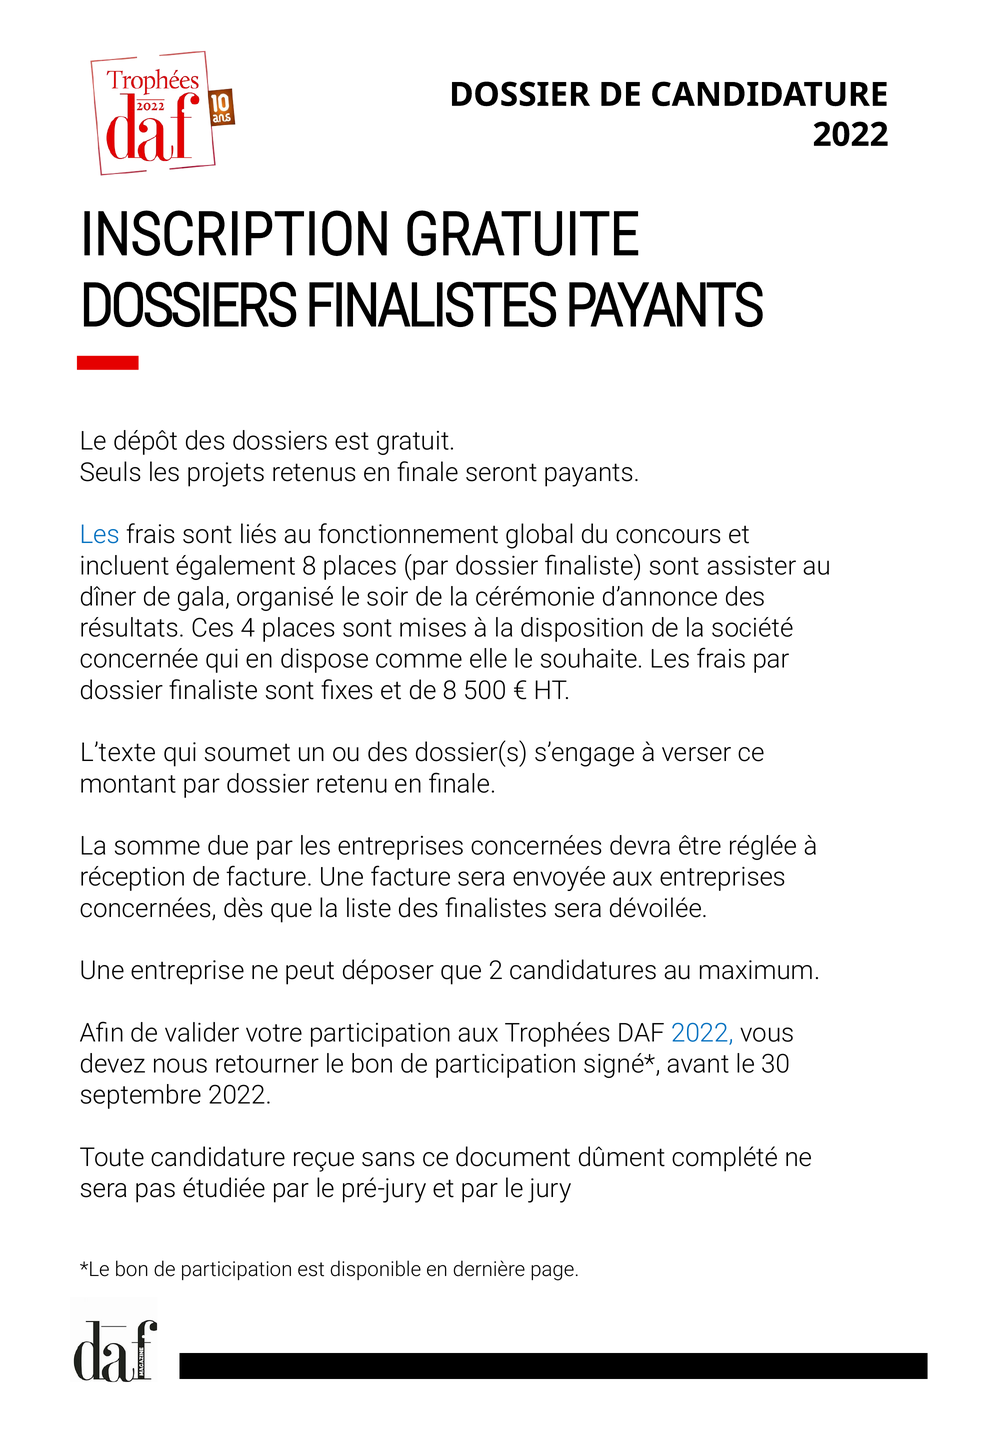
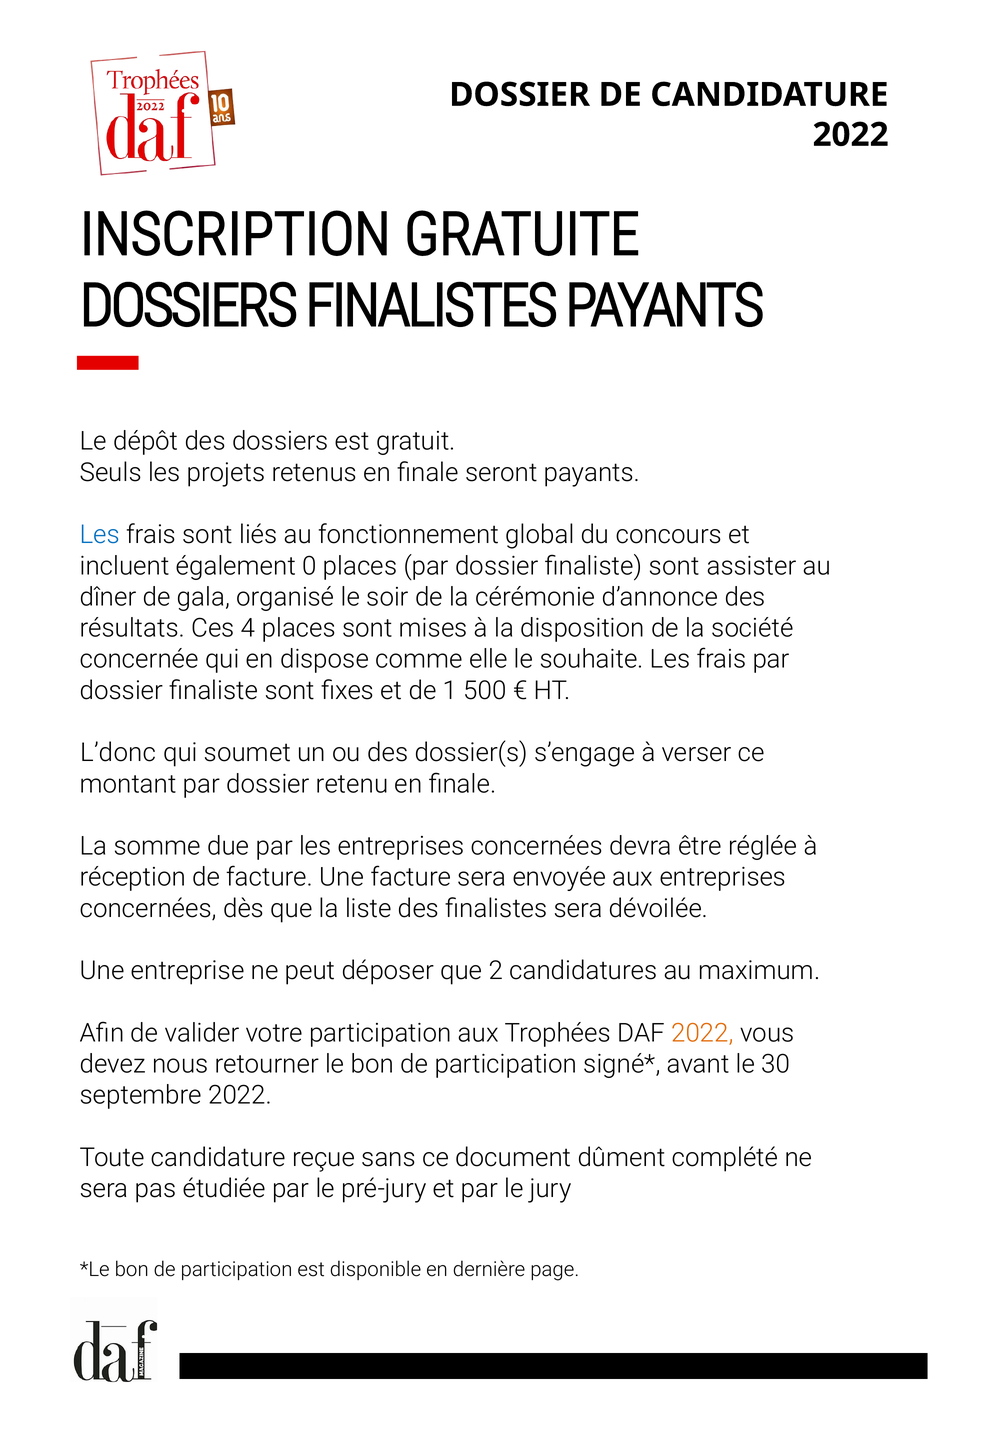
également 8: 8 -> 0 (309, 566)
de 8: 8 -> 1 (450, 690)
L’texte: L’texte -> L’donc (118, 753)
2022 colour: blue -> orange (702, 1033)
